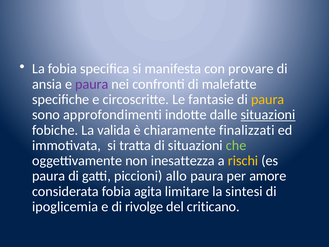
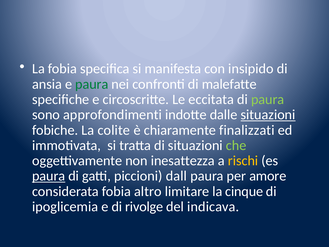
provare: provare -> insipido (251, 69)
paura colour: purple -> green (92, 84)
fantasie: fantasie -> eccitata (211, 99)
paura colour: yellow -> light green (268, 99)
valida: valida -> colite (114, 130)
paura underline: none -> present (49, 176)
allo: allo -> dall (176, 176)
agita: agita -> altro (148, 191)
sintesi: sintesi -> cinque (244, 191)
criticano: criticano -> indicava (213, 207)
